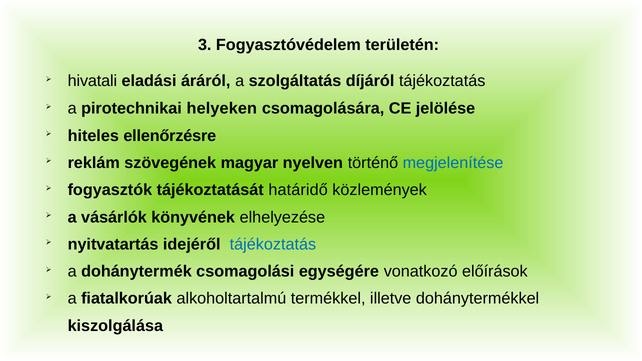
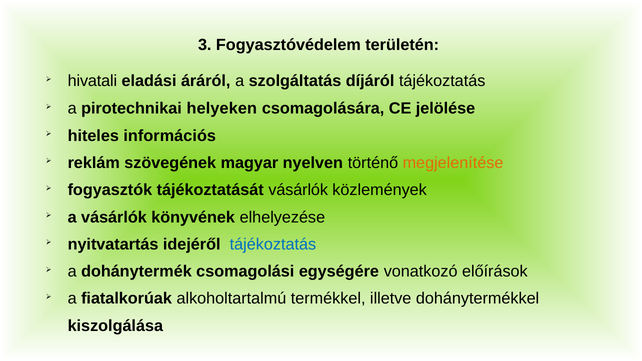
ellenőrzésre: ellenőrzésre -> információs (170, 136)
megjelenítése colour: blue -> orange (453, 163)
tájékoztatását határidő: határidő -> vásárlók (298, 190)
